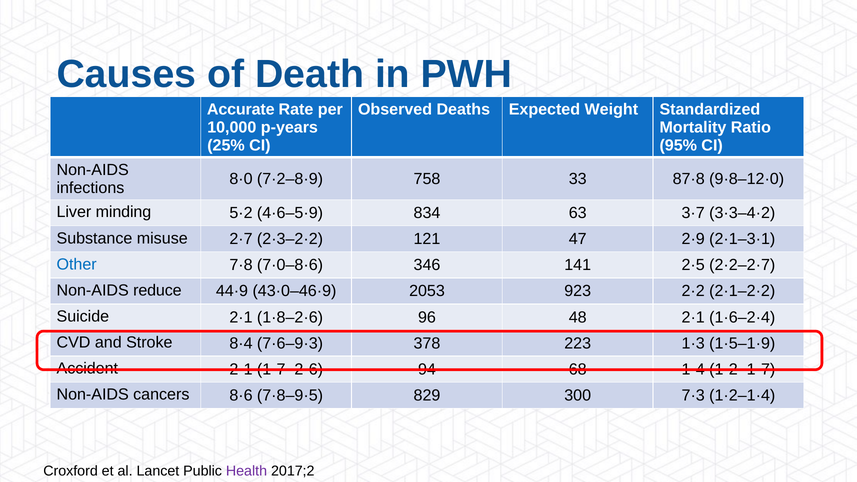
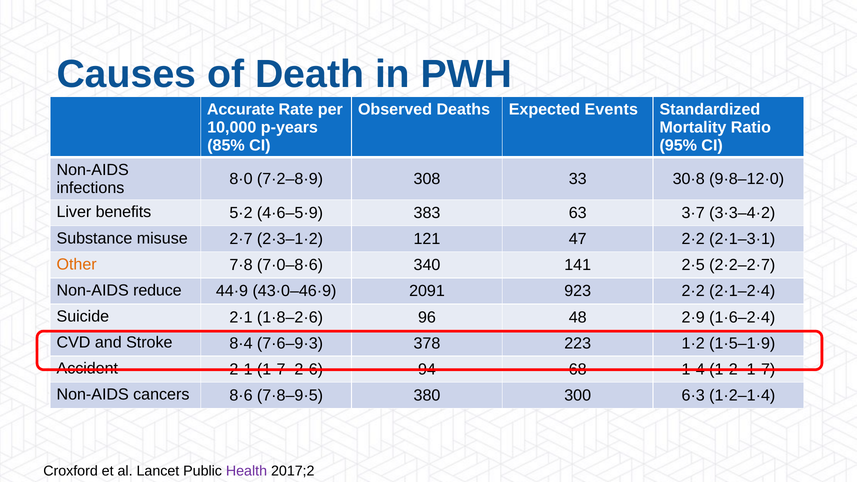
Weight: Weight -> Events (611, 109)
25%: 25% -> 85% (226, 145)
758: 758 -> 308 (427, 179)
87·8: 87·8 -> 30·8 (689, 179)
minding: minding -> benefits (123, 212)
834: 834 -> 383 (427, 213)
2·3–2·2: 2·3–2·2 -> 2·3–1·2 (290, 239)
47 2·9: 2·9 -> 2·2 (693, 239)
Other colour: blue -> orange (77, 264)
346: 346 -> 340 (427, 265)
2053: 2053 -> 2091 (427, 291)
2·1–2·2: 2·1–2·2 -> 2·1–2·4 (742, 291)
48 2·1: 2·1 -> 2·9 (693, 317)
1·3: 1·3 -> 1·2 (693, 343)
829: 829 -> 380 (427, 395)
7·3: 7·3 -> 6·3 (693, 395)
